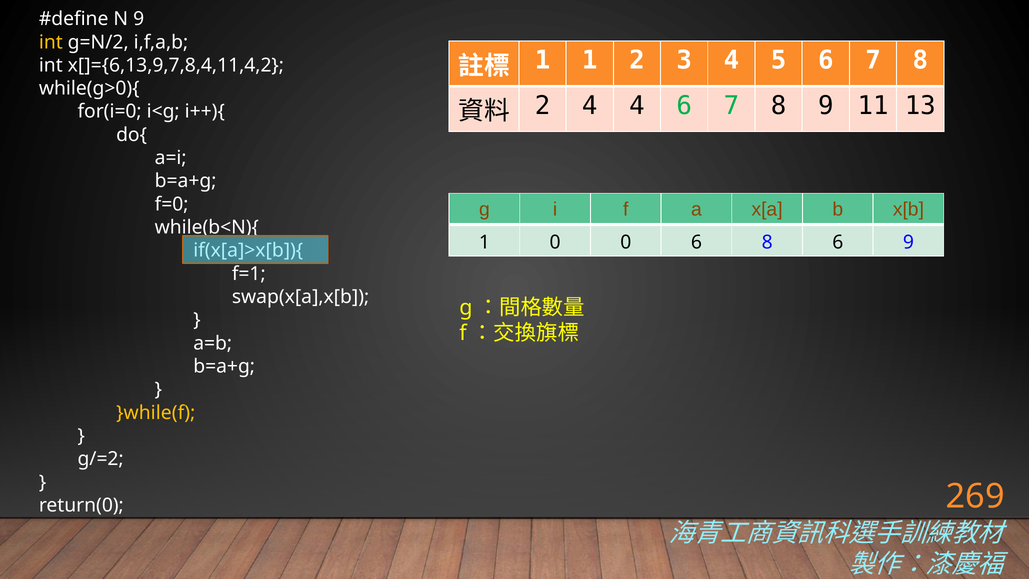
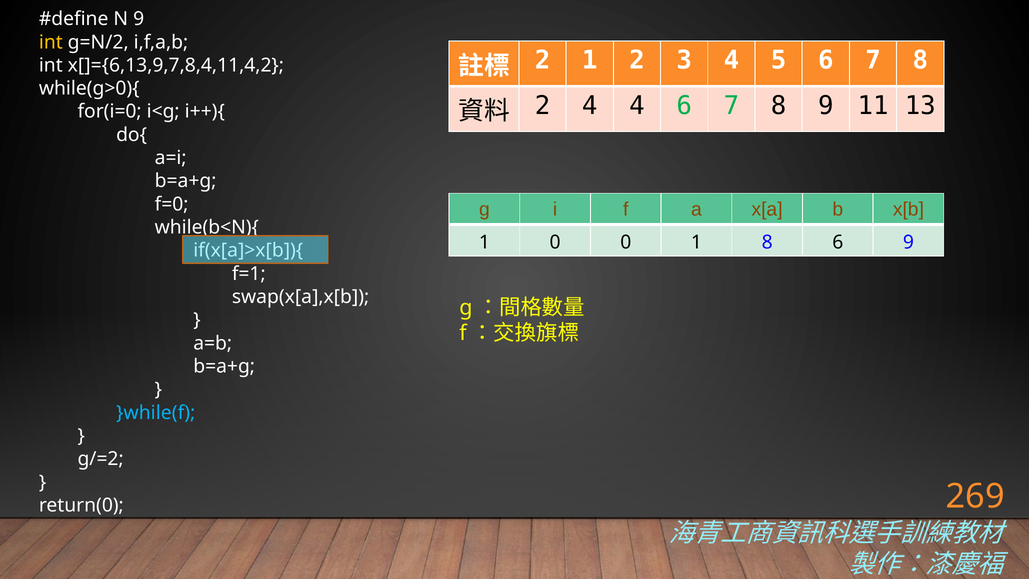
1: 1 -> 2 (543, 60)
0 6: 6 -> 1 (696, 243)
}while(f colour: yellow -> light blue (156, 413)
